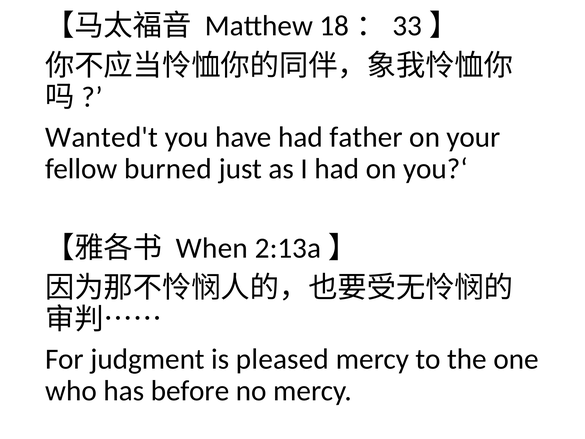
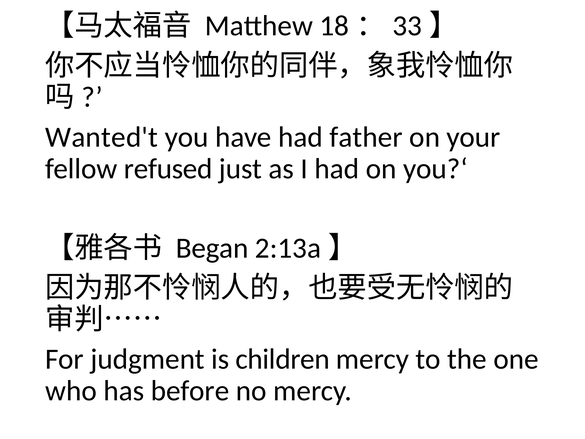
burned: burned -> refused (168, 169)
When: When -> Began (212, 248)
pleased: pleased -> children (283, 359)
